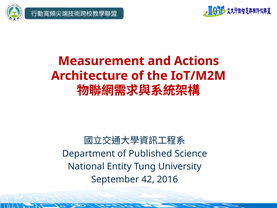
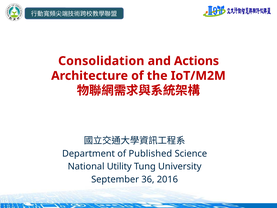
Measurement: Measurement -> Consolidation (101, 61)
Entity: Entity -> Utility (119, 166)
42: 42 -> 36 (148, 179)
